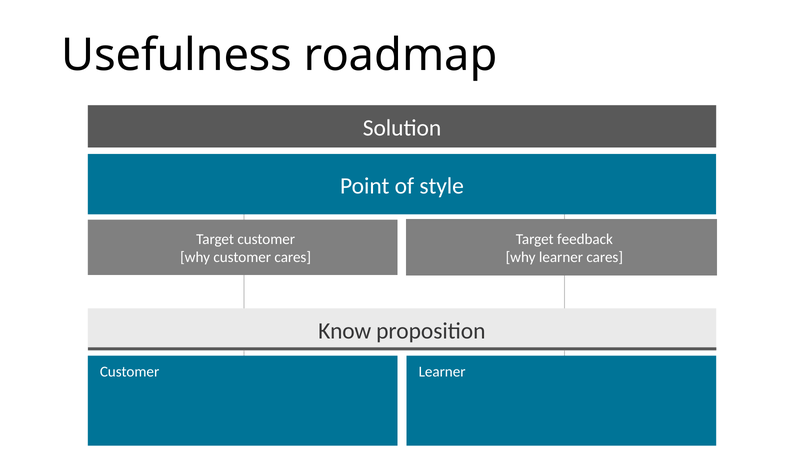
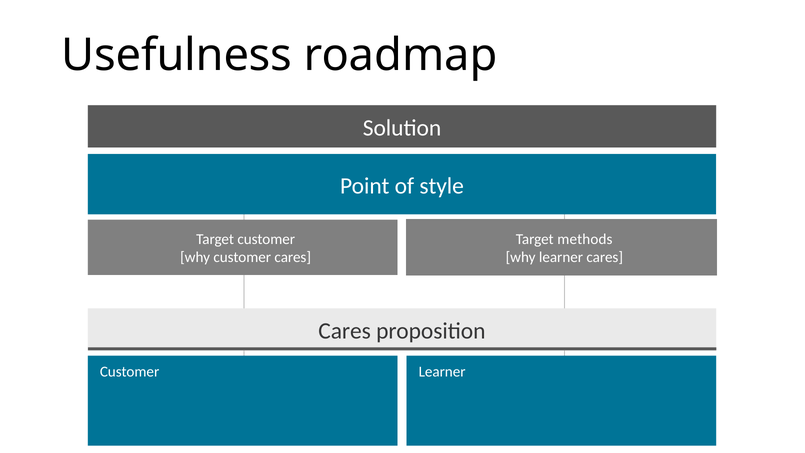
feedback: feedback -> methods (585, 239)
Know: Know -> Cares (345, 331)
